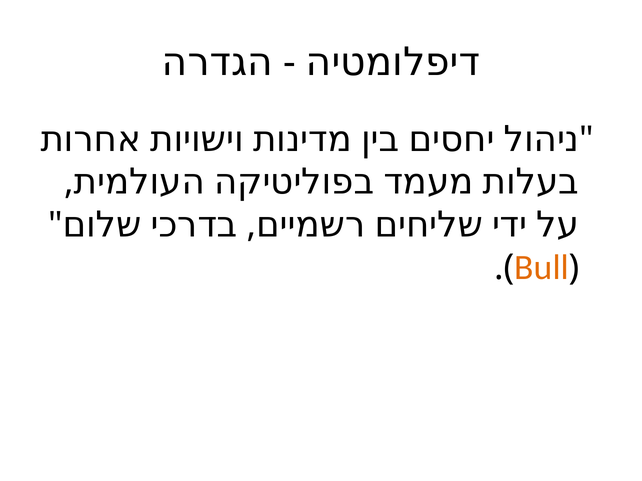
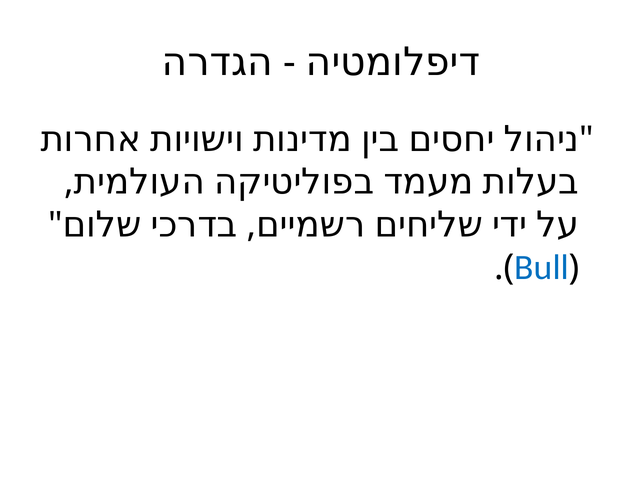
Bull colour: orange -> blue (542, 268)
